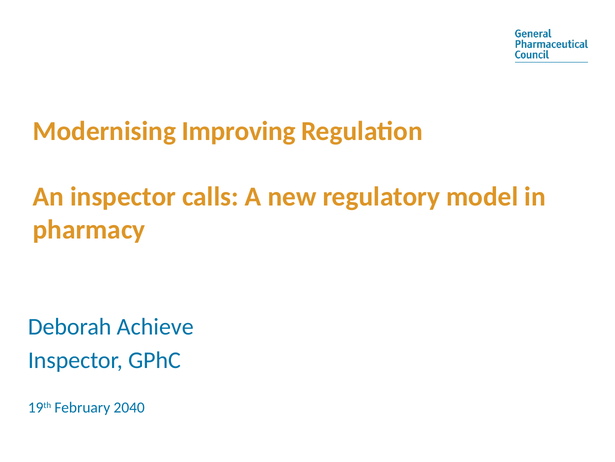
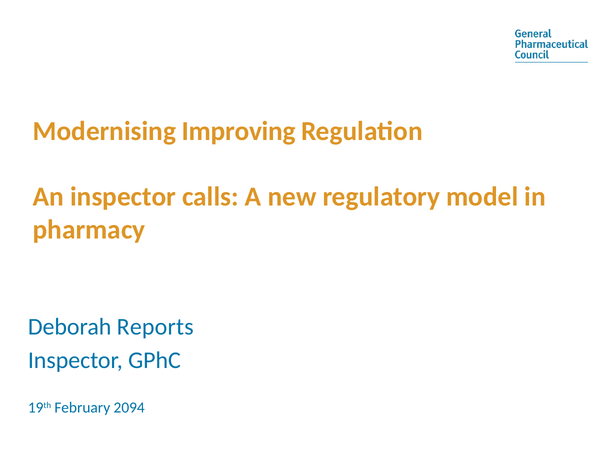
Achieve: Achieve -> Reports (155, 326)
2040: 2040 -> 2094 (129, 407)
